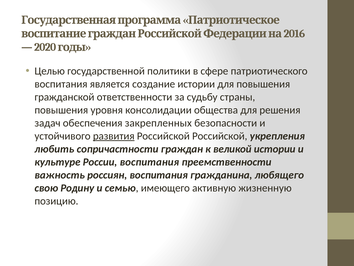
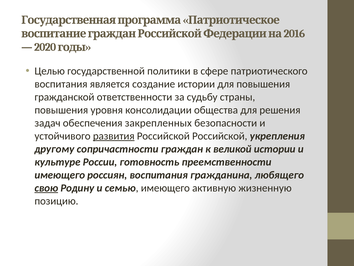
любить: любить -> другому (54, 149)
России воспитания: воспитания -> готовность (149, 162)
важность: важность -> имеющего (60, 175)
свою underline: none -> present (46, 188)
